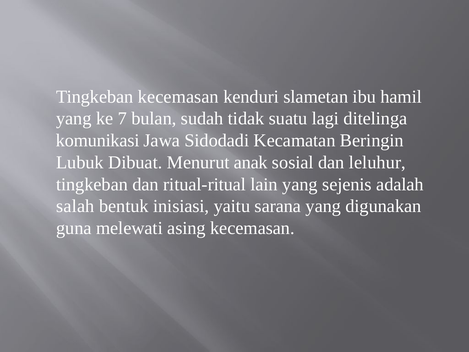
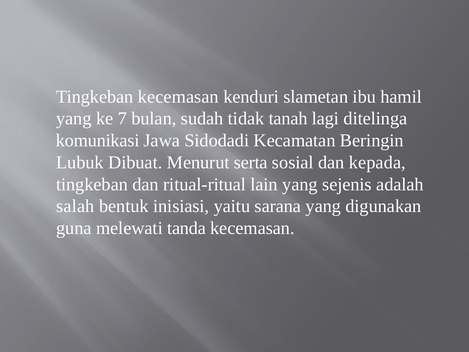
suatu: suatu -> tanah (288, 119)
anak: anak -> serta (251, 162)
leluhur: leluhur -> kepada (377, 162)
asing: asing -> tanda (187, 228)
